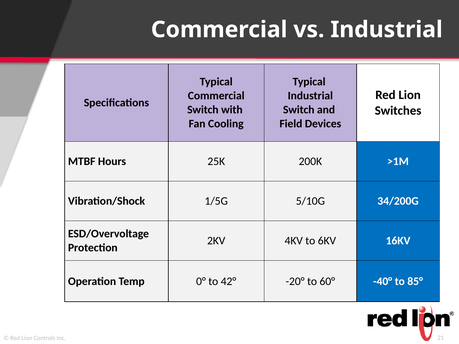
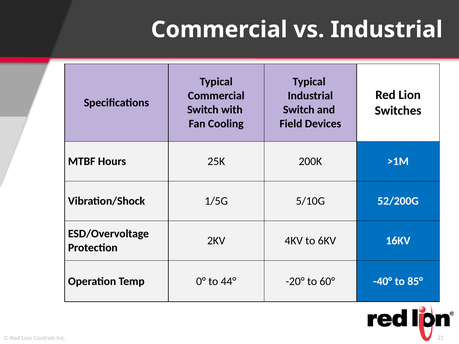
34/200G: 34/200G -> 52/200G (398, 201)
42°: 42° -> 44° (229, 281)
